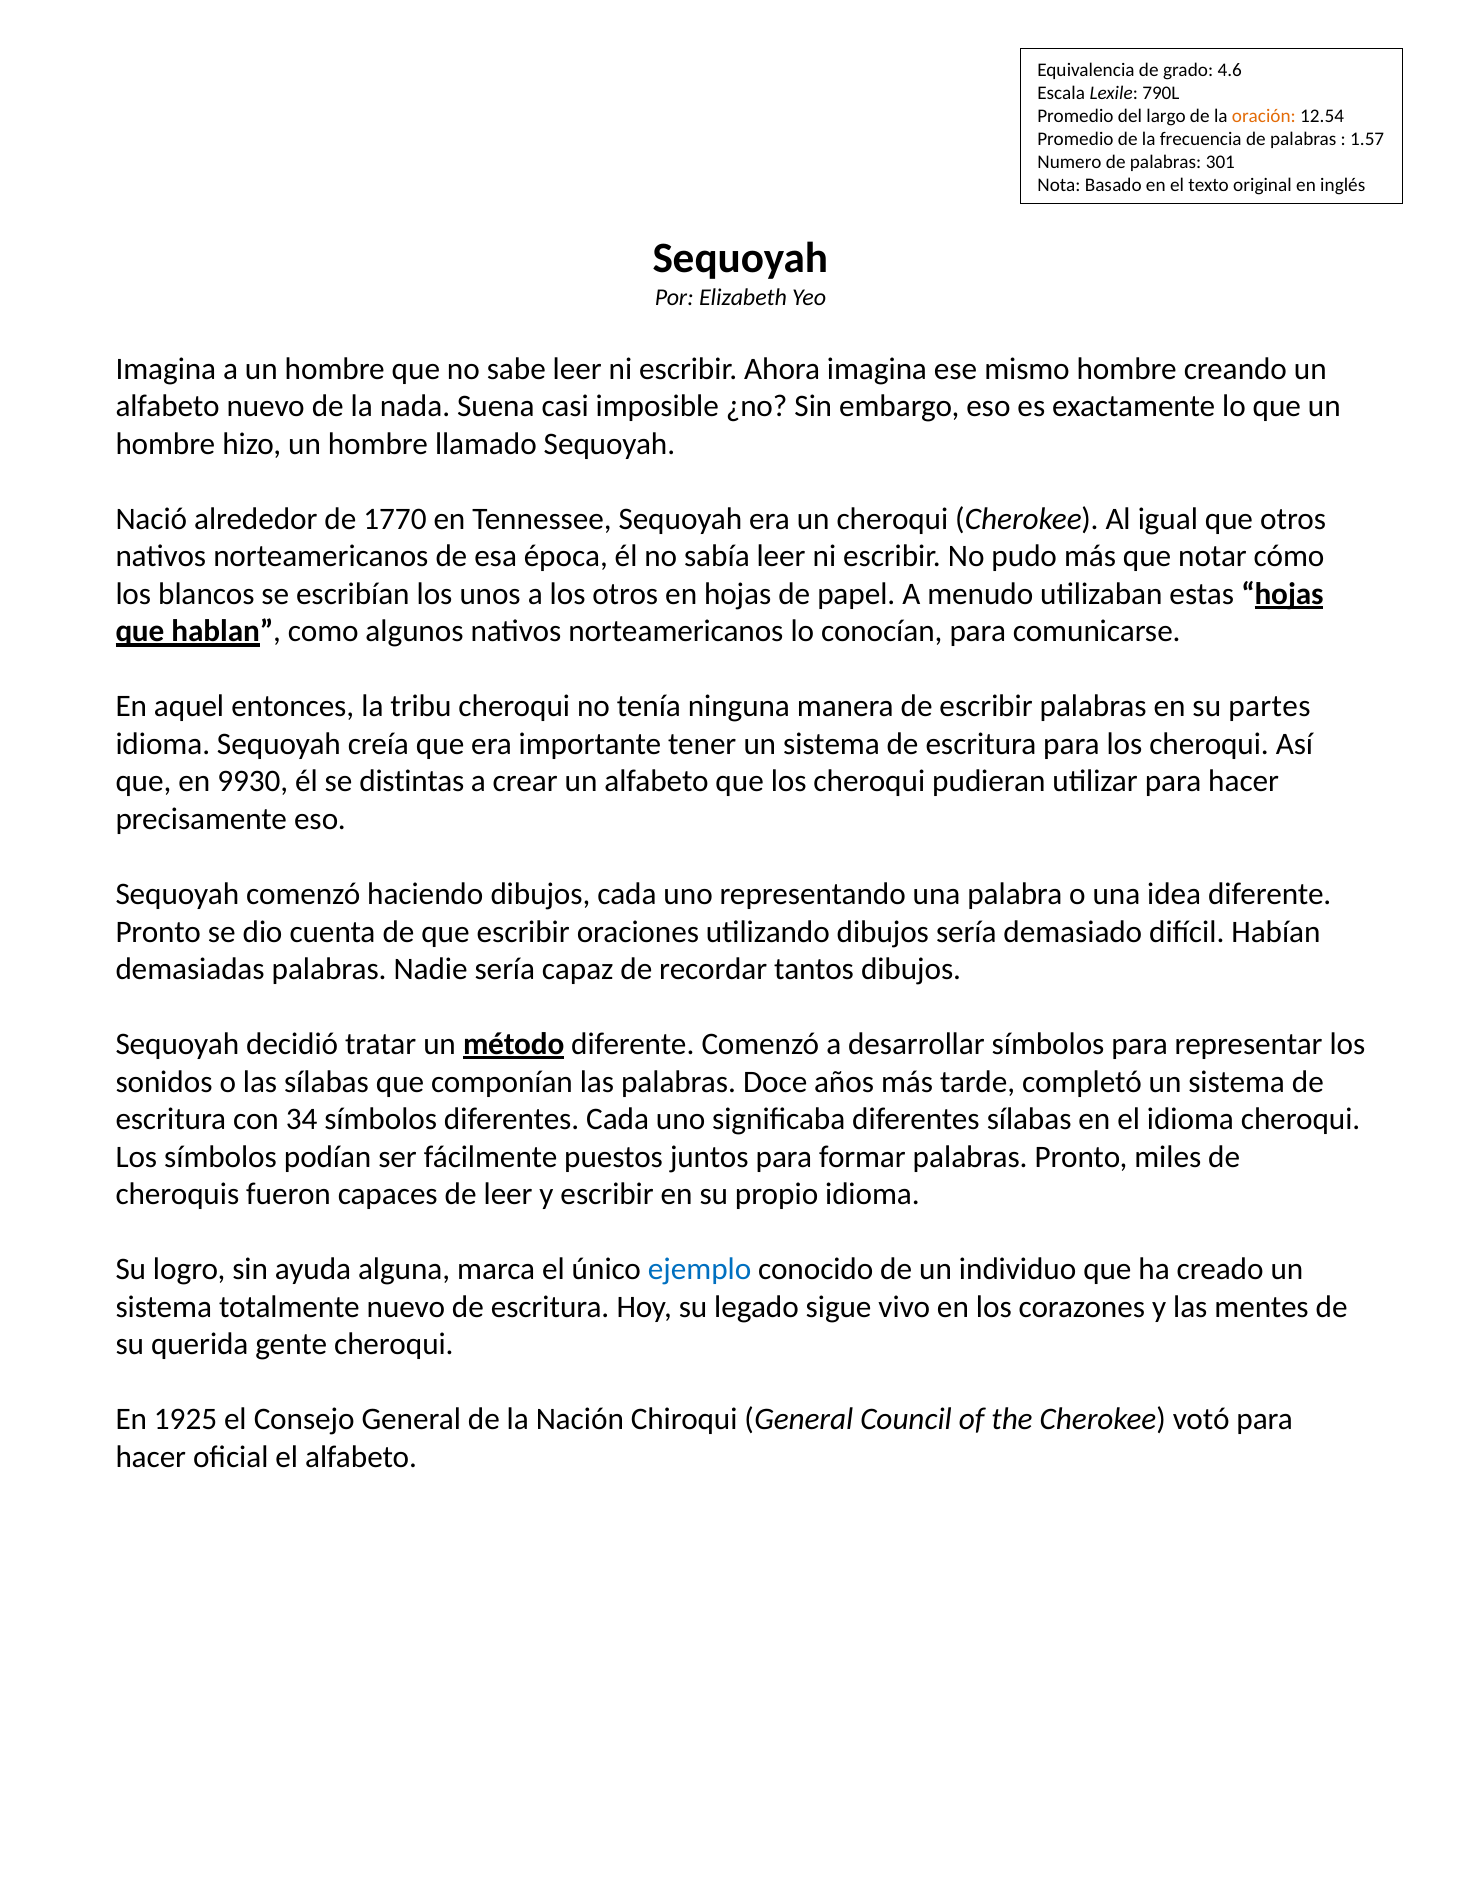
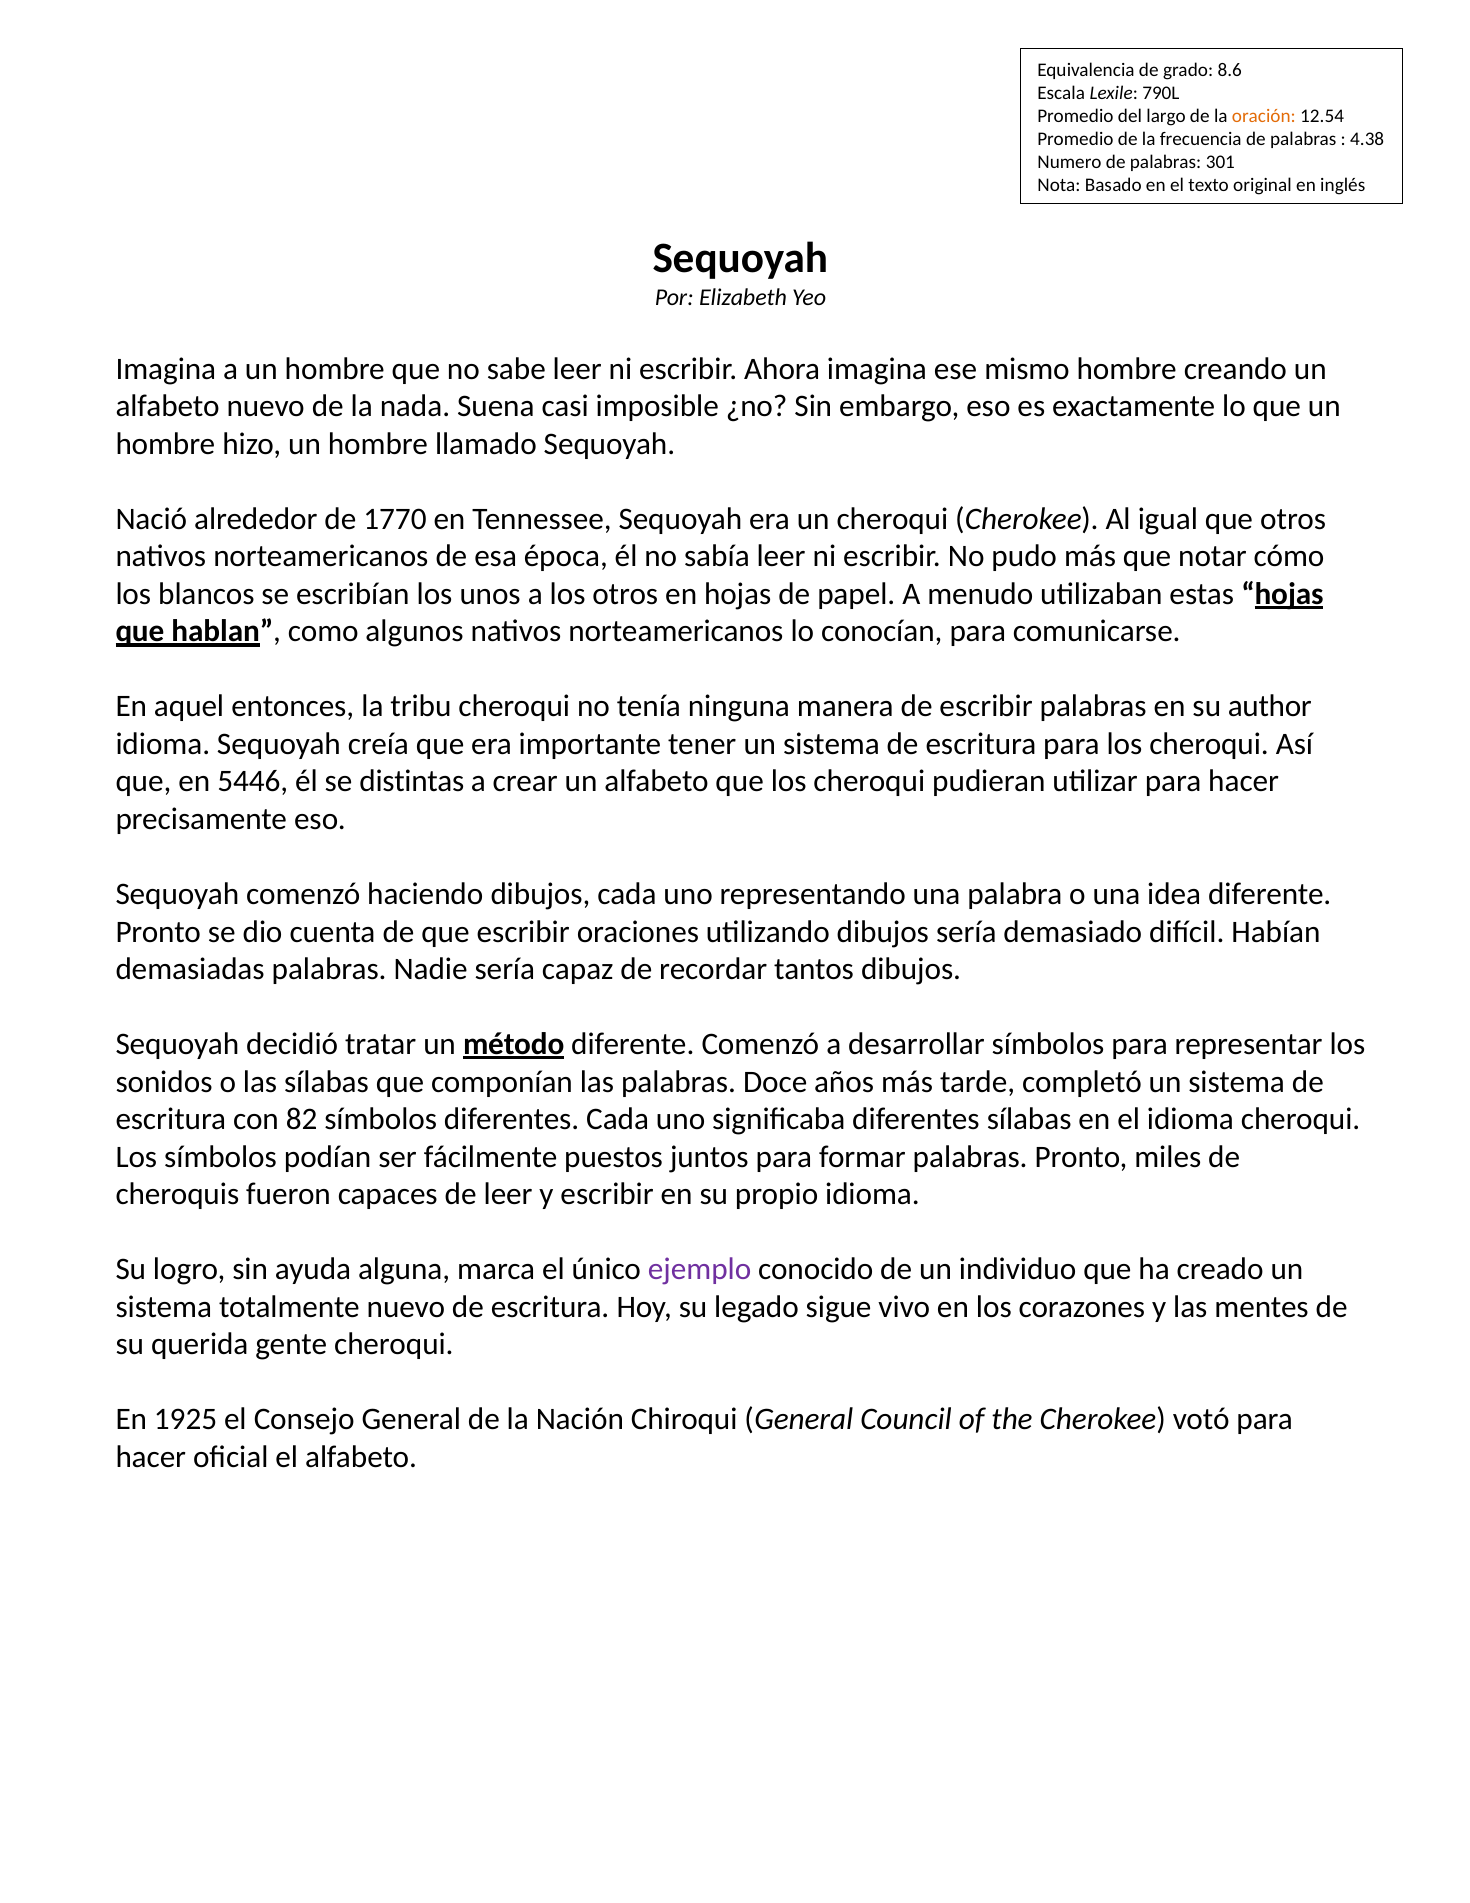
4.6: 4.6 -> 8.6 (1230, 70)
1.57: 1.57 -> 4.38 (1367, 139)
partes: partes -> author (1270, 706)
9930: 9930 -> 5446 (253, 781)
34: 34 -> 82 (302, 1119)
ejemplo colour: blue -> purple (700, 1269)
